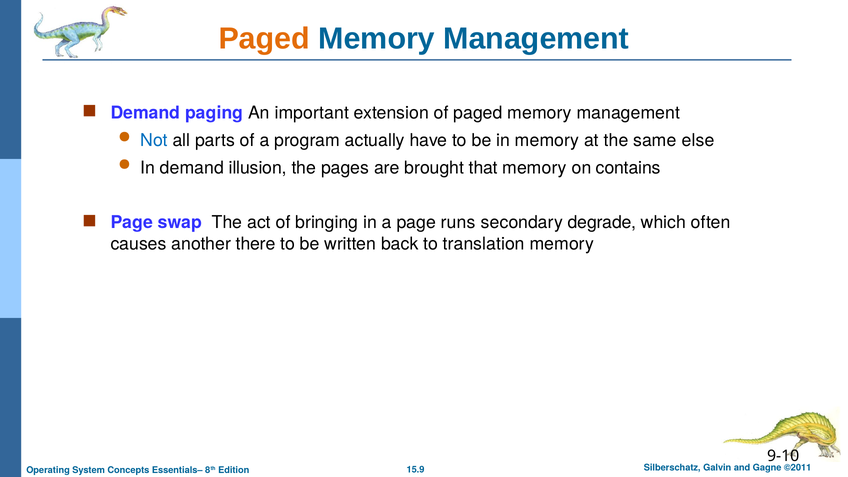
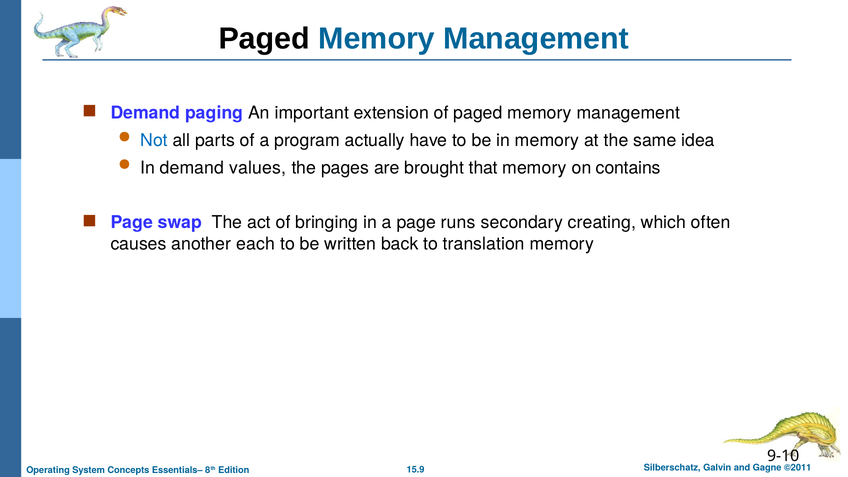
Paged colour: orange -> black (264, 39)
else: else -> idea (698, 140)
illusion: illusion -> values (258, 168)
degrade: degrade -> creating (602, 223)
there: there -> each (256, 244)
